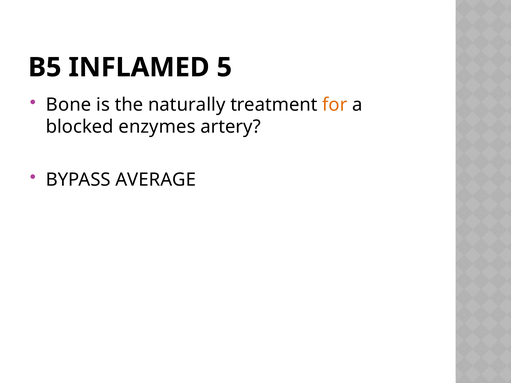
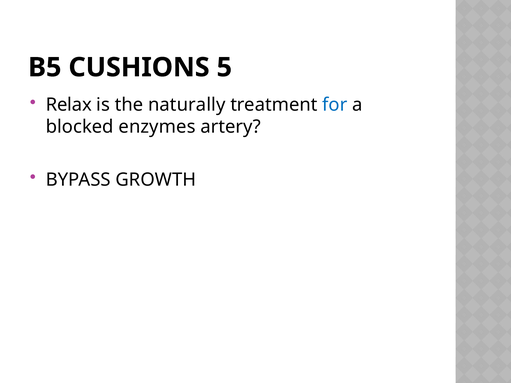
INFLAMED: INFLAMED -> CUSHIONS (139, 67)
Bone: Bone -> Relax (69, 105)
for colour: orange -> blue (335, 105)
AVERAGE: AVERAGE -> GROWTH (156, 180)
